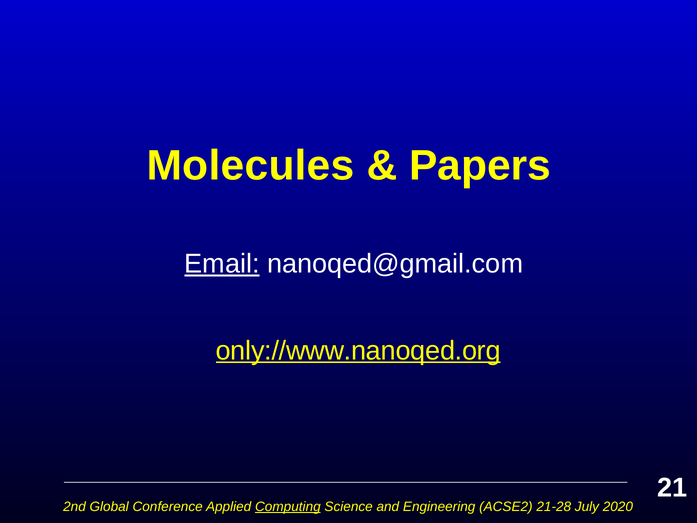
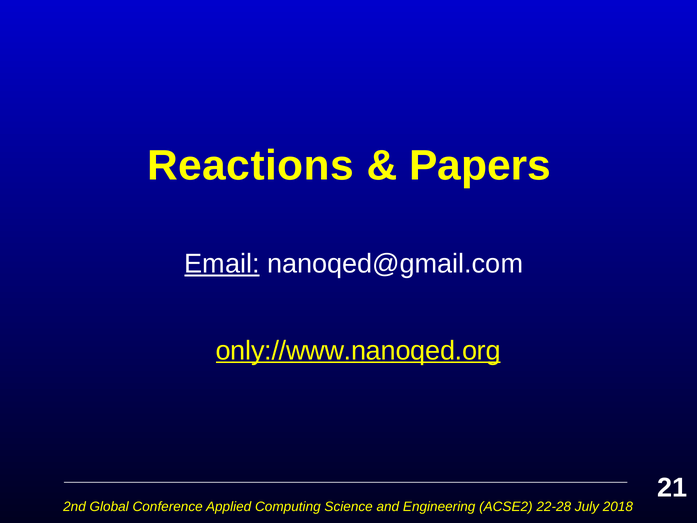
Molecules: Molecules -> Reactions (250, 166)
Computing underline: present -> none (288, 506)
21-28: 21-28 -> 22-28 (554, 506)
2020: 2020 -> 2018 (618, 506)
